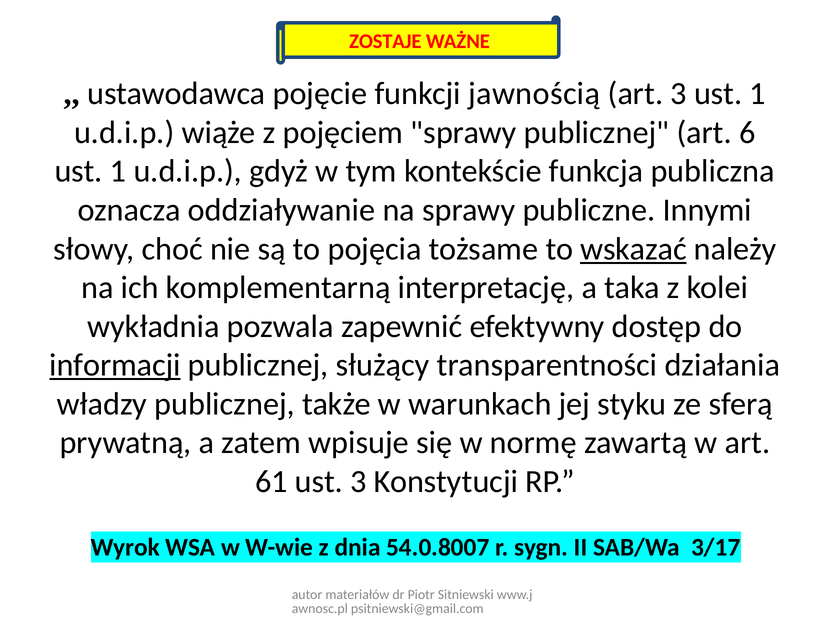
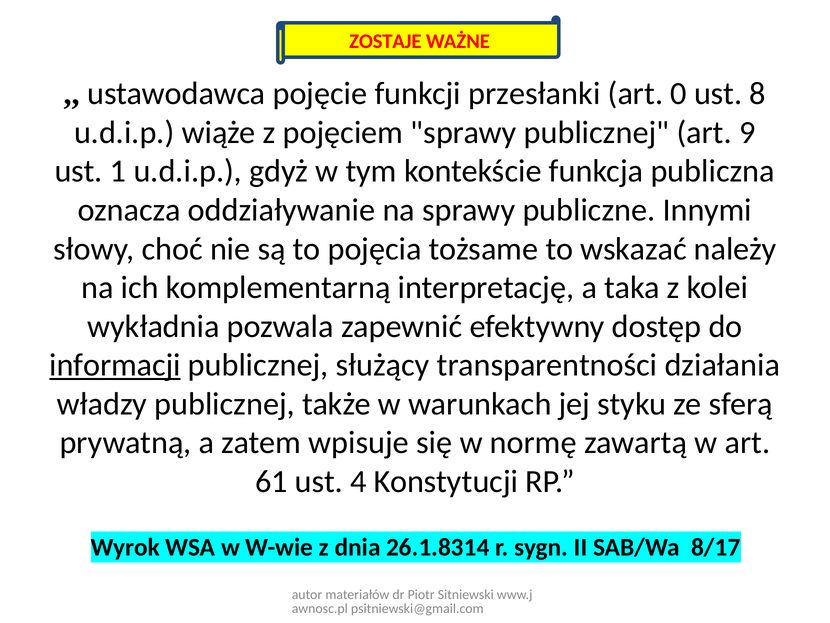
jawnością: jawnością -> przesłanki (534, 94)
art 3: 3 -> 0 (679, 94)
1: 1 -> 8 (758, 94)
6: 6 -> 9 (747, 132)
wskazać underline: present -> none (633, 249)
ust 3: 3 -> 4 (359, 481)
54.0.8007: 54.0.8007 -> 26.1.8314 (438, 547)
3/17: 3/17 -> 8/17 (716, 547)
